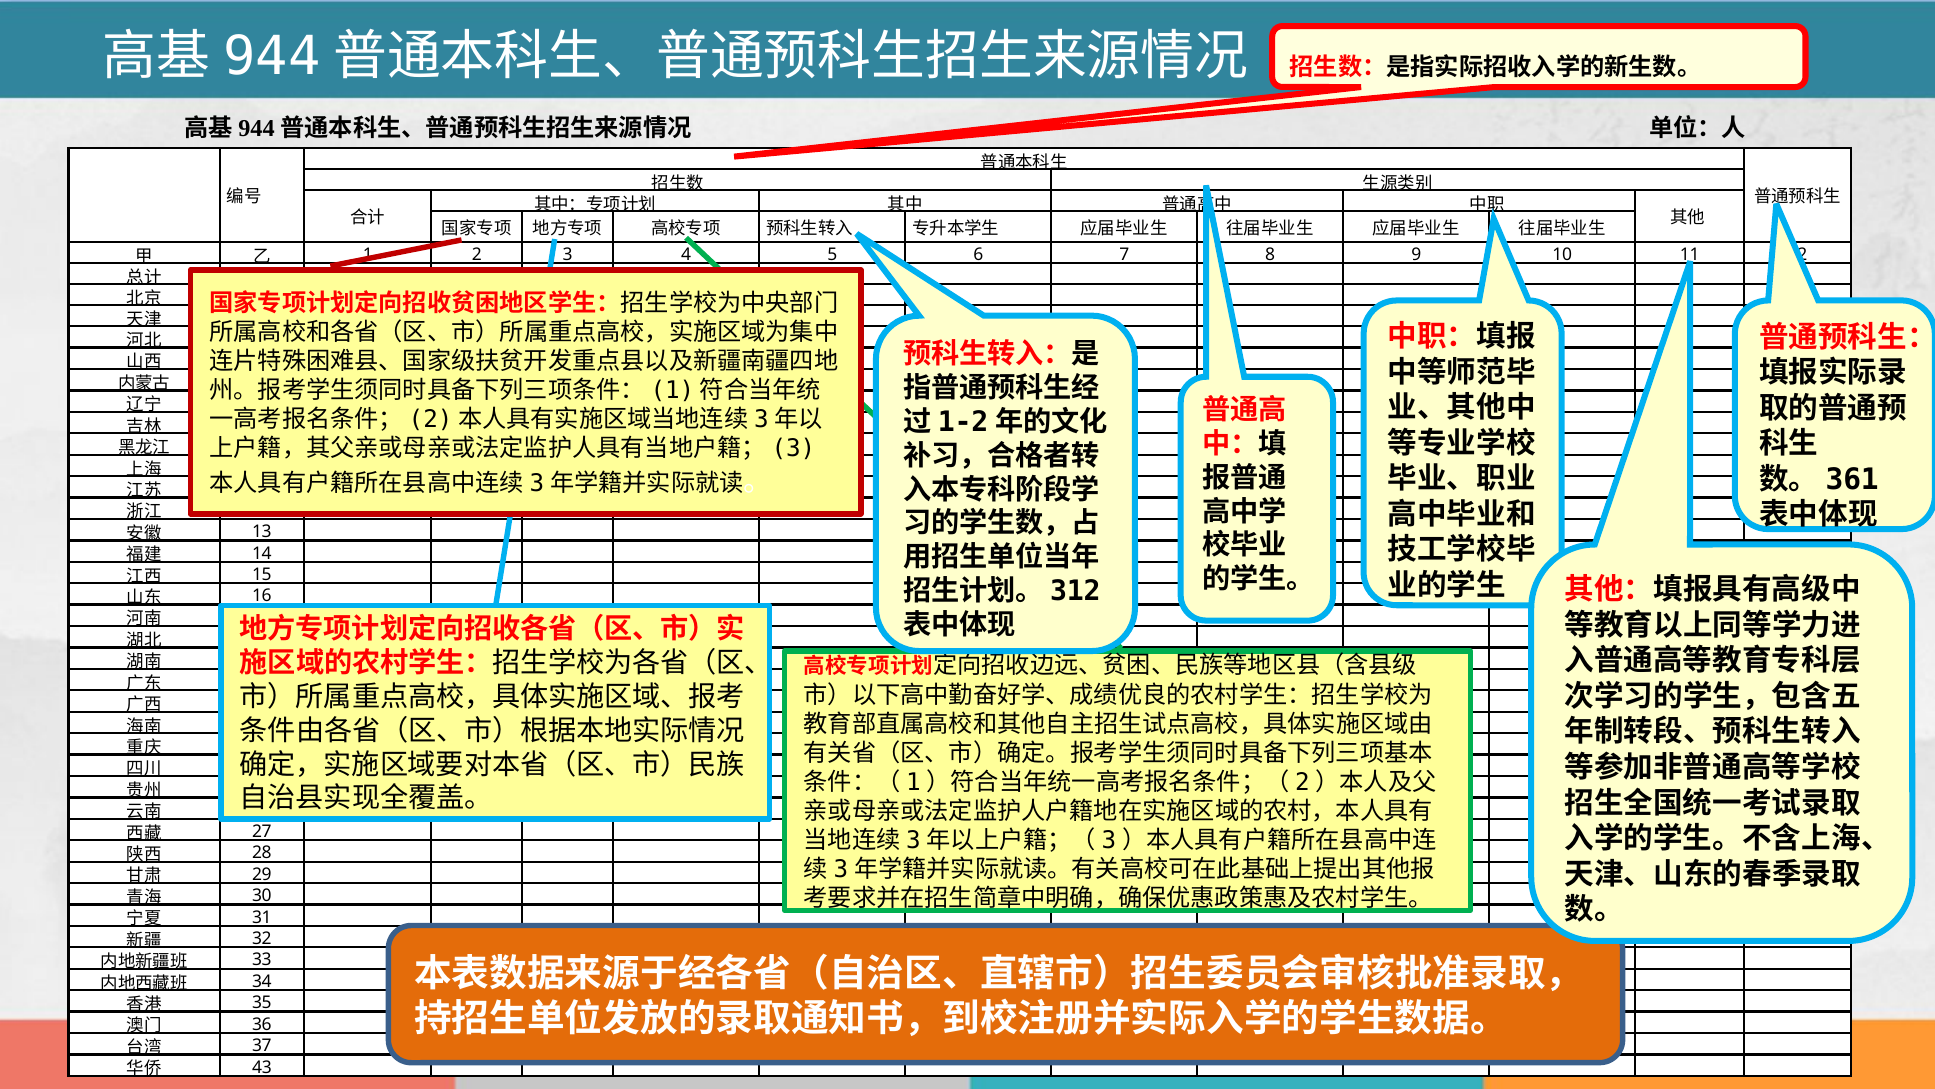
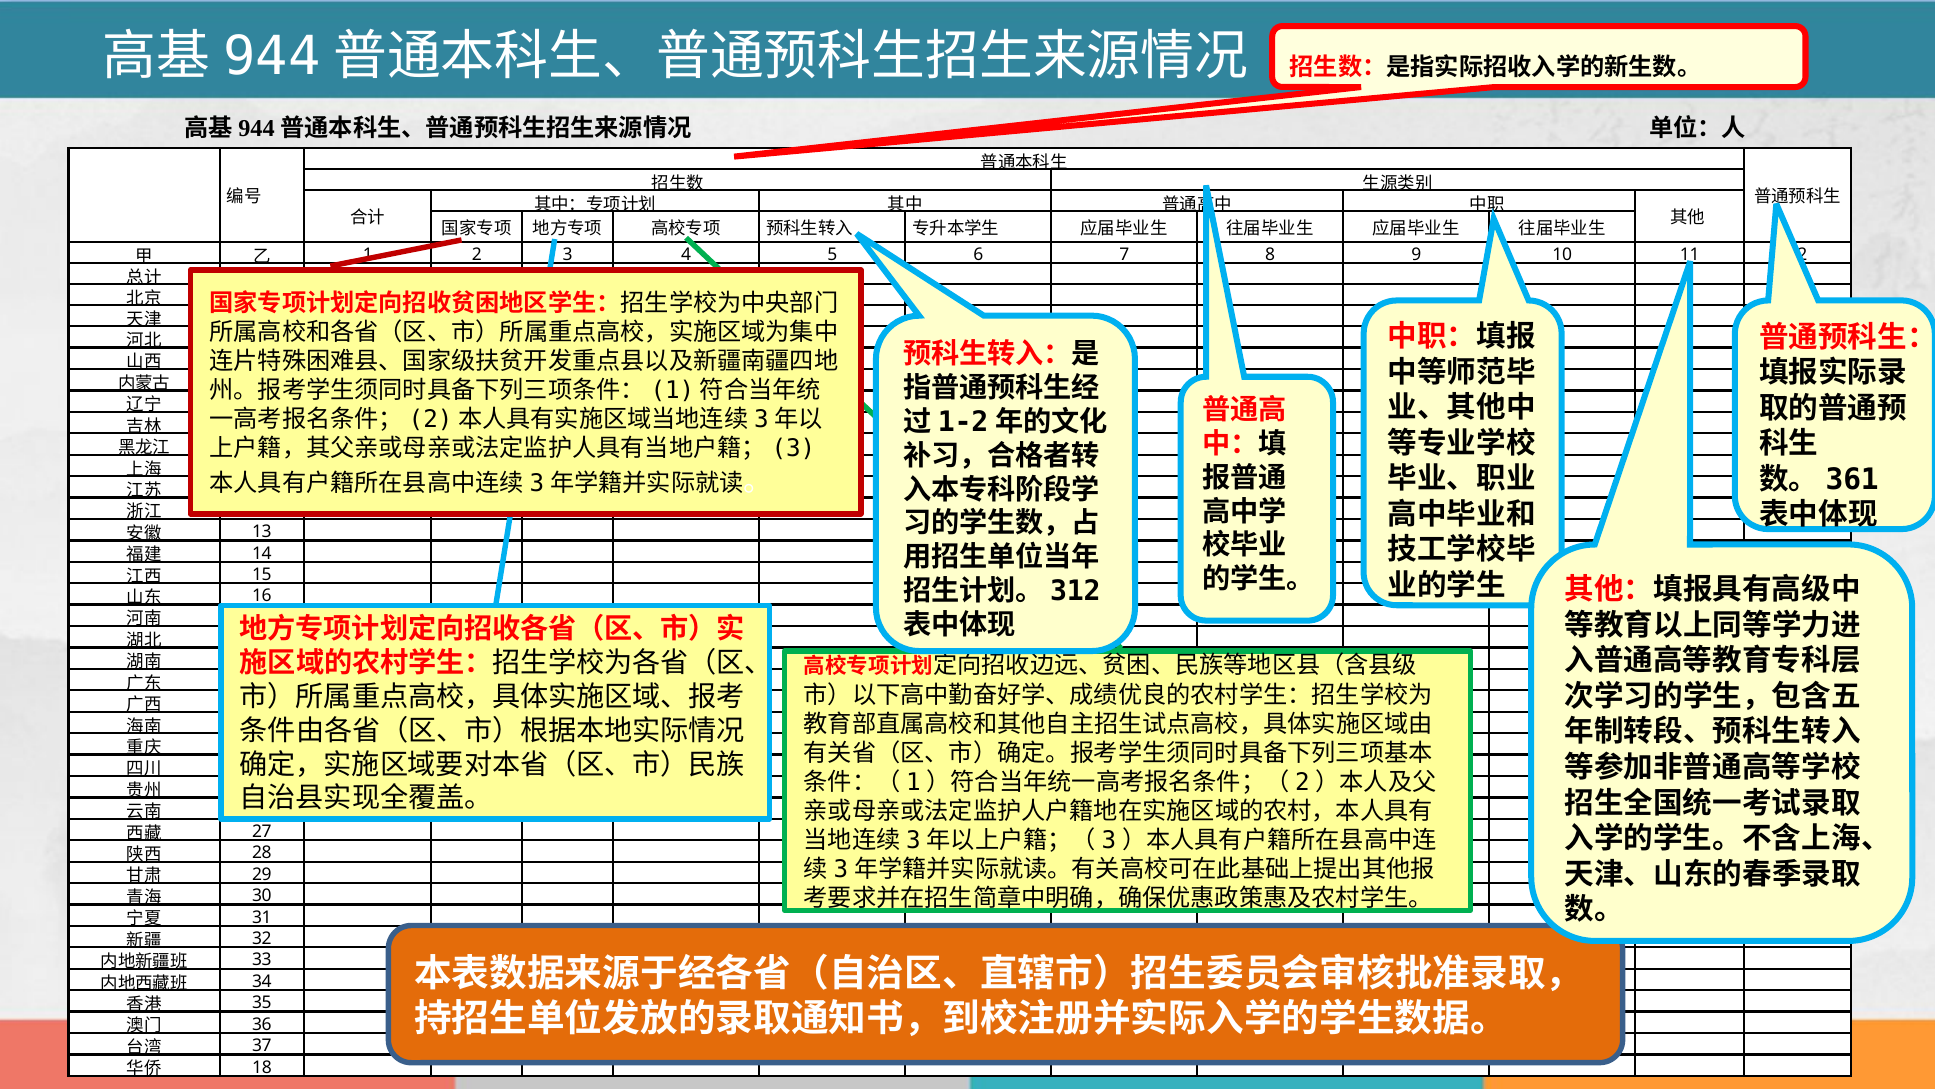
43: 43 -> 18 (262, 1067)
